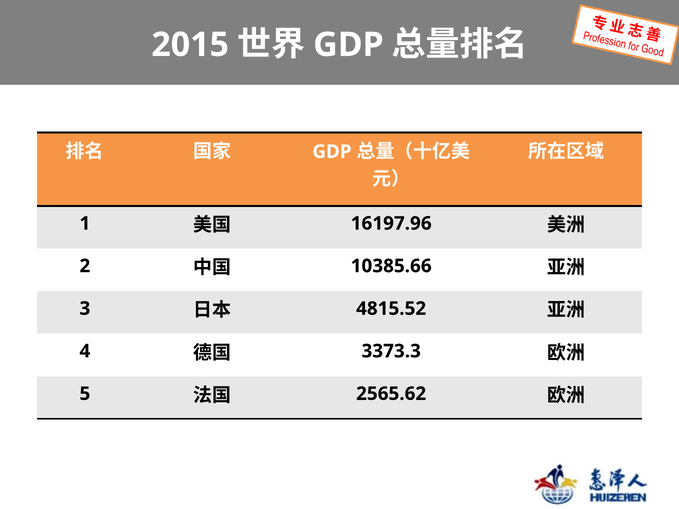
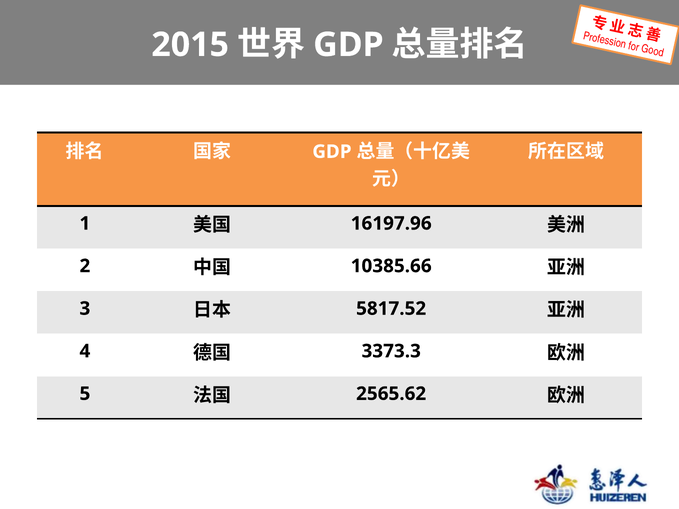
4815.52: 4815.52 -> 5817.52 (391, 309)
